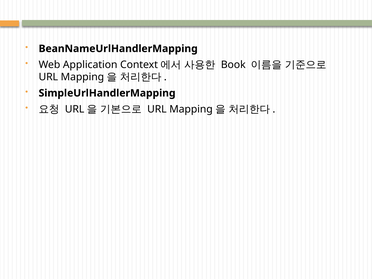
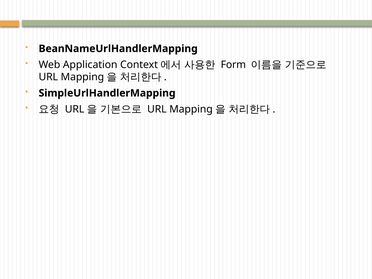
Book: Book -> Form (233, 65)
